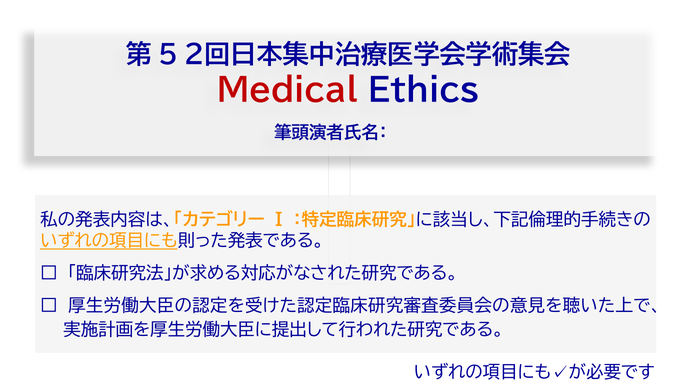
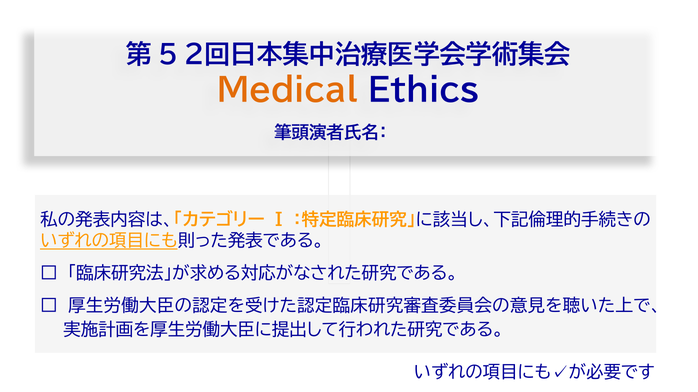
Medical colour: red -> orange (287, 91)
